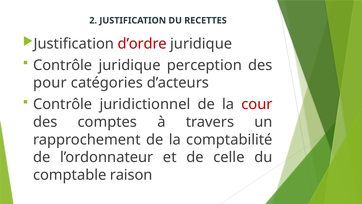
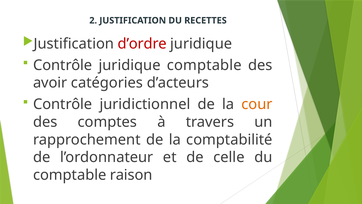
juridique perception: perception -> comptable (204, 65)
pour: pour -> avoir (50, 83)
cour colour: red -> orange (257, 104)
